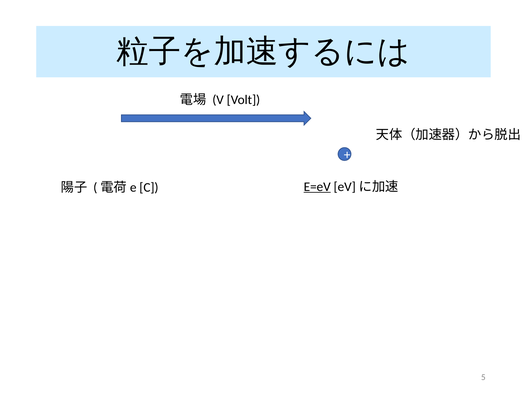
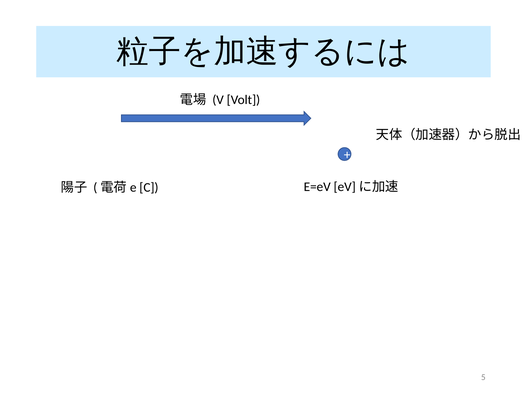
E=eV underline: present -> none (317, 187)
